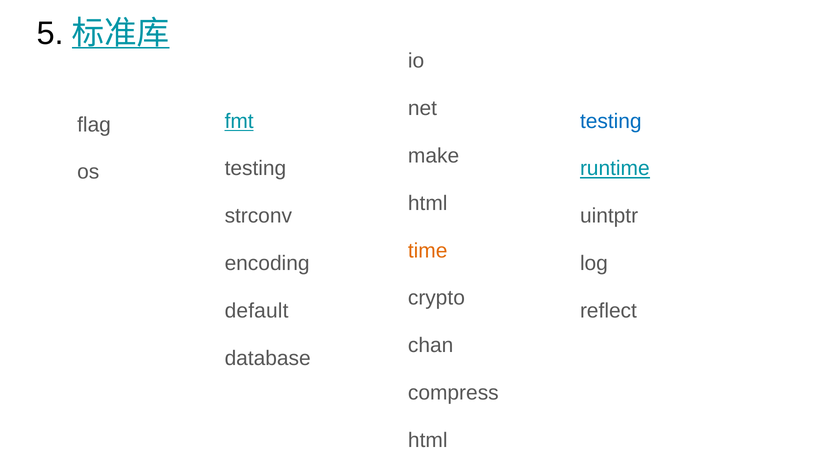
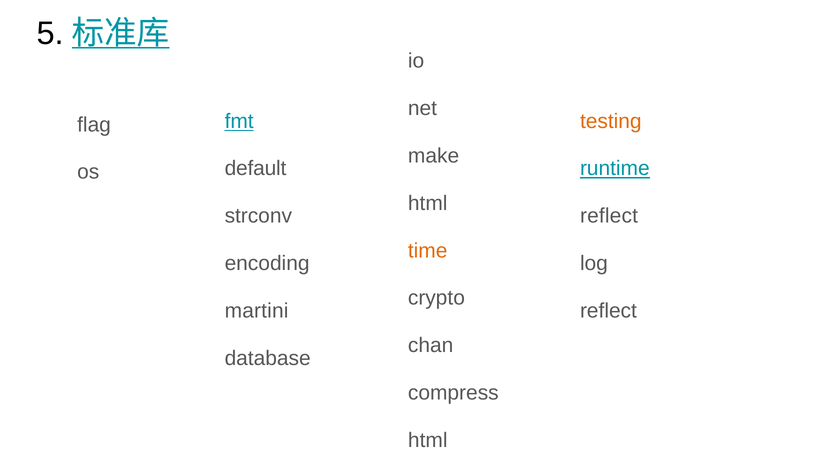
testing colour: blue -> orange (611, 121)
testing: testing -> default (256, 169)
uintptr: uintptr -> reflect (609, 216)
default: default -> martini (257, 311)
